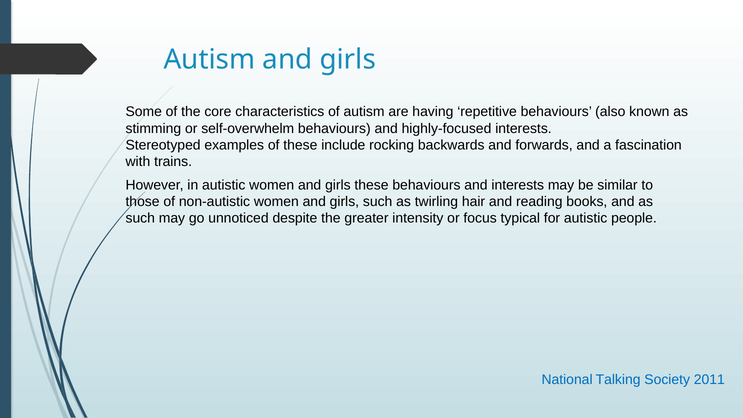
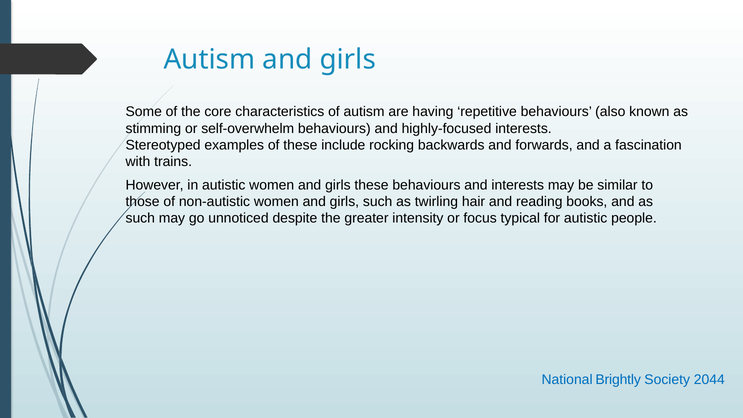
Talking: Talking -> Brightly (618, 379)
2011: 2011 -> 2044 (709, 379)
